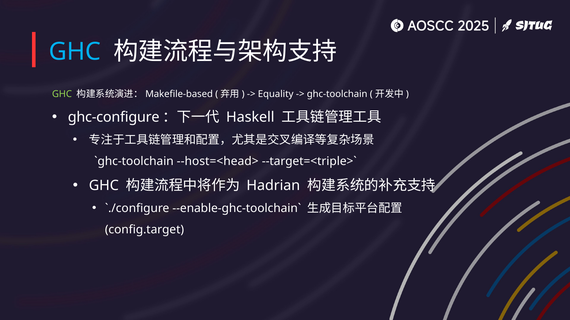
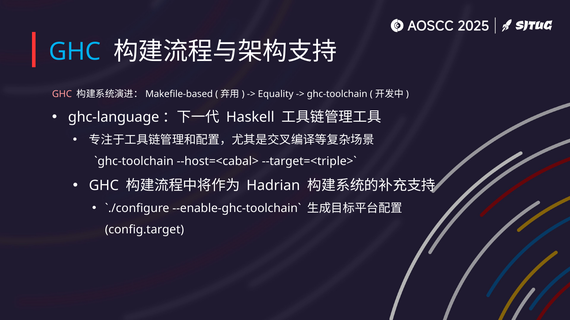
GHC colour: light green -> pink (62, 94)
ghc-configure: ghc-configure -> ghc-language (114, 117)
--host=<head>: --host=<head> -> --host=<cabal> (218, 161)
